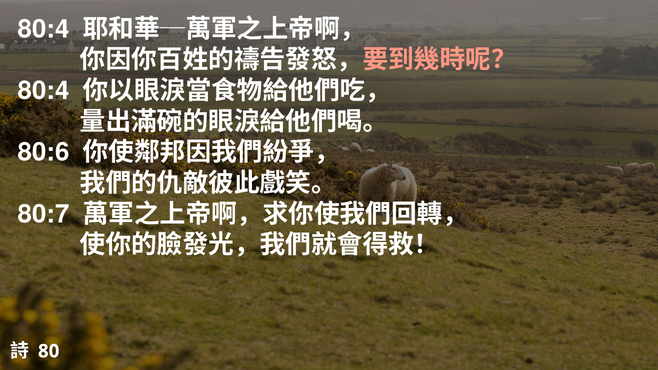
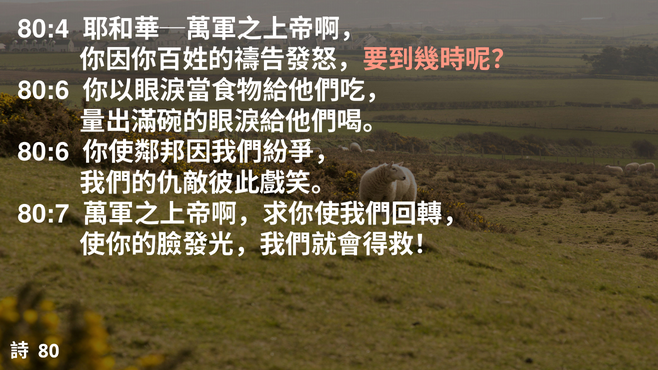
80:4: 80:4 -> 80:6 (44, 91)
